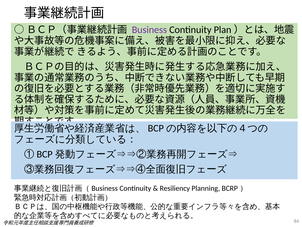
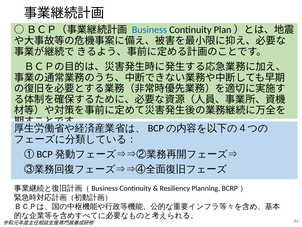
Business colour: purple -> blue (149, 30)
